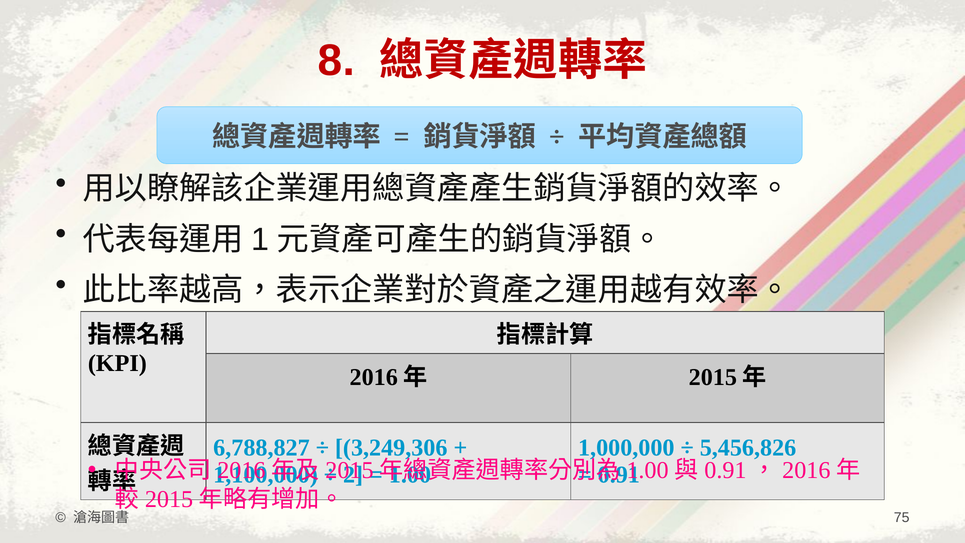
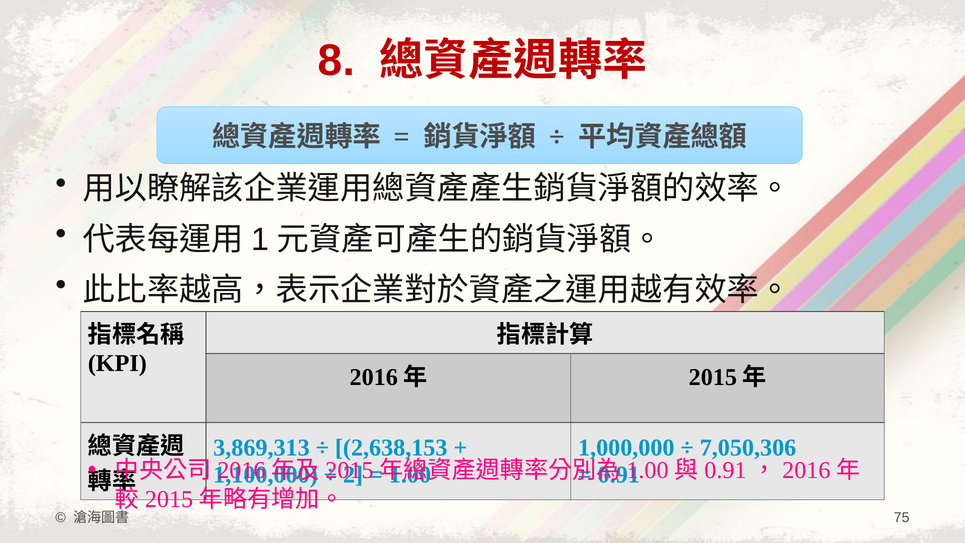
6,788,827: 6,788,827 -> 3,869,313 (261, 448)
3,249,306: 3,249,306 -> 2,638,153 (391, 448)
5,456,826: 5,456,826 -> 7,050,306 (748, 448)
